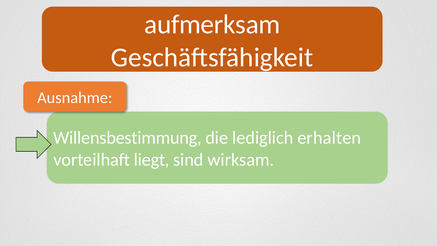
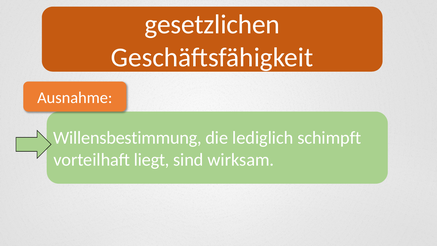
aufmerksam: aufmerksam -> gesetzlichen (212, 25)
erhalten: erhalten -> schimpft (329, 138)
